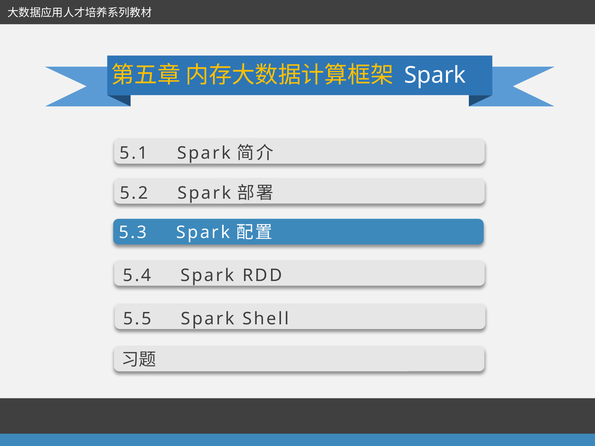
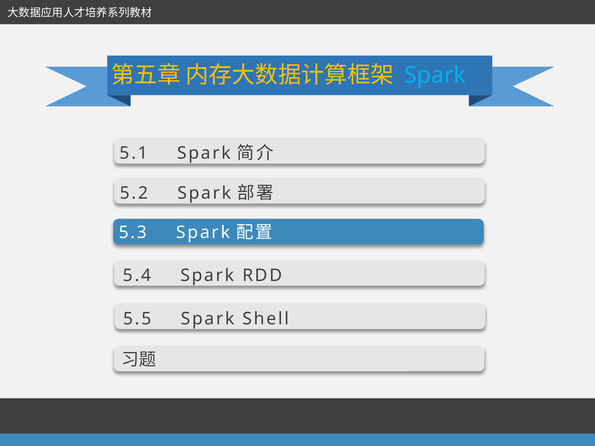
Spark colour: white -> light blue (435, 75)
